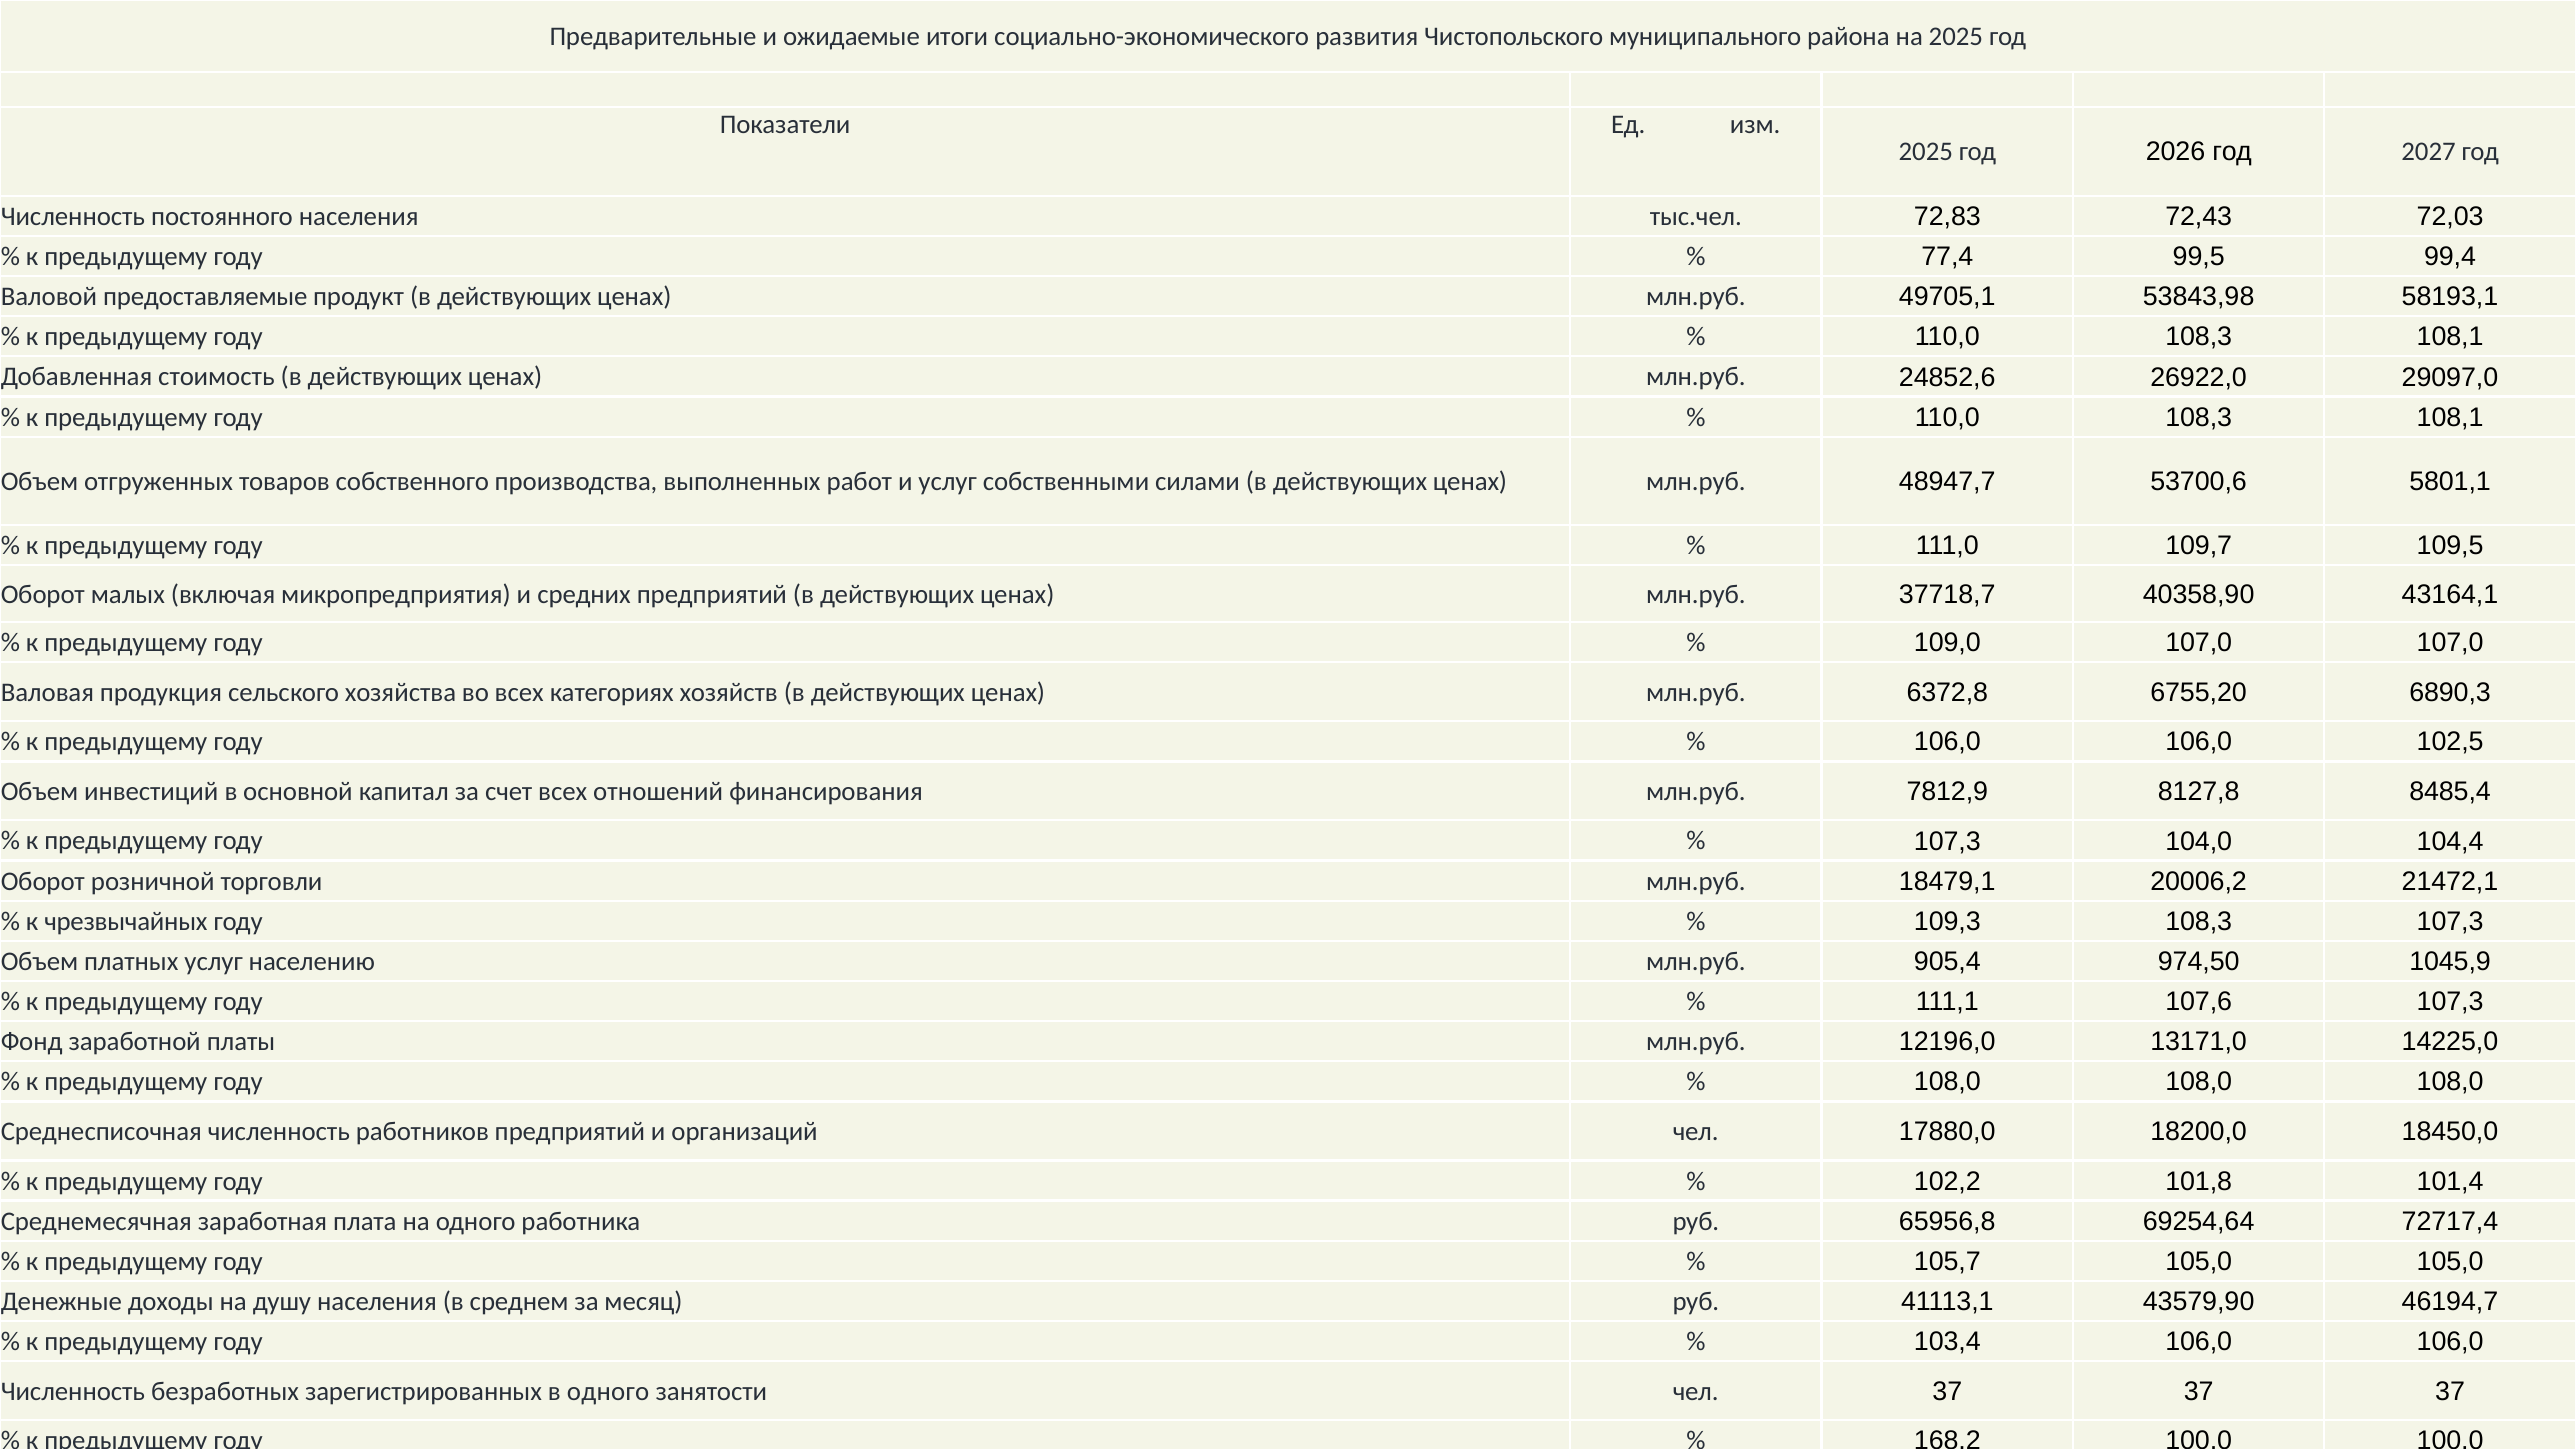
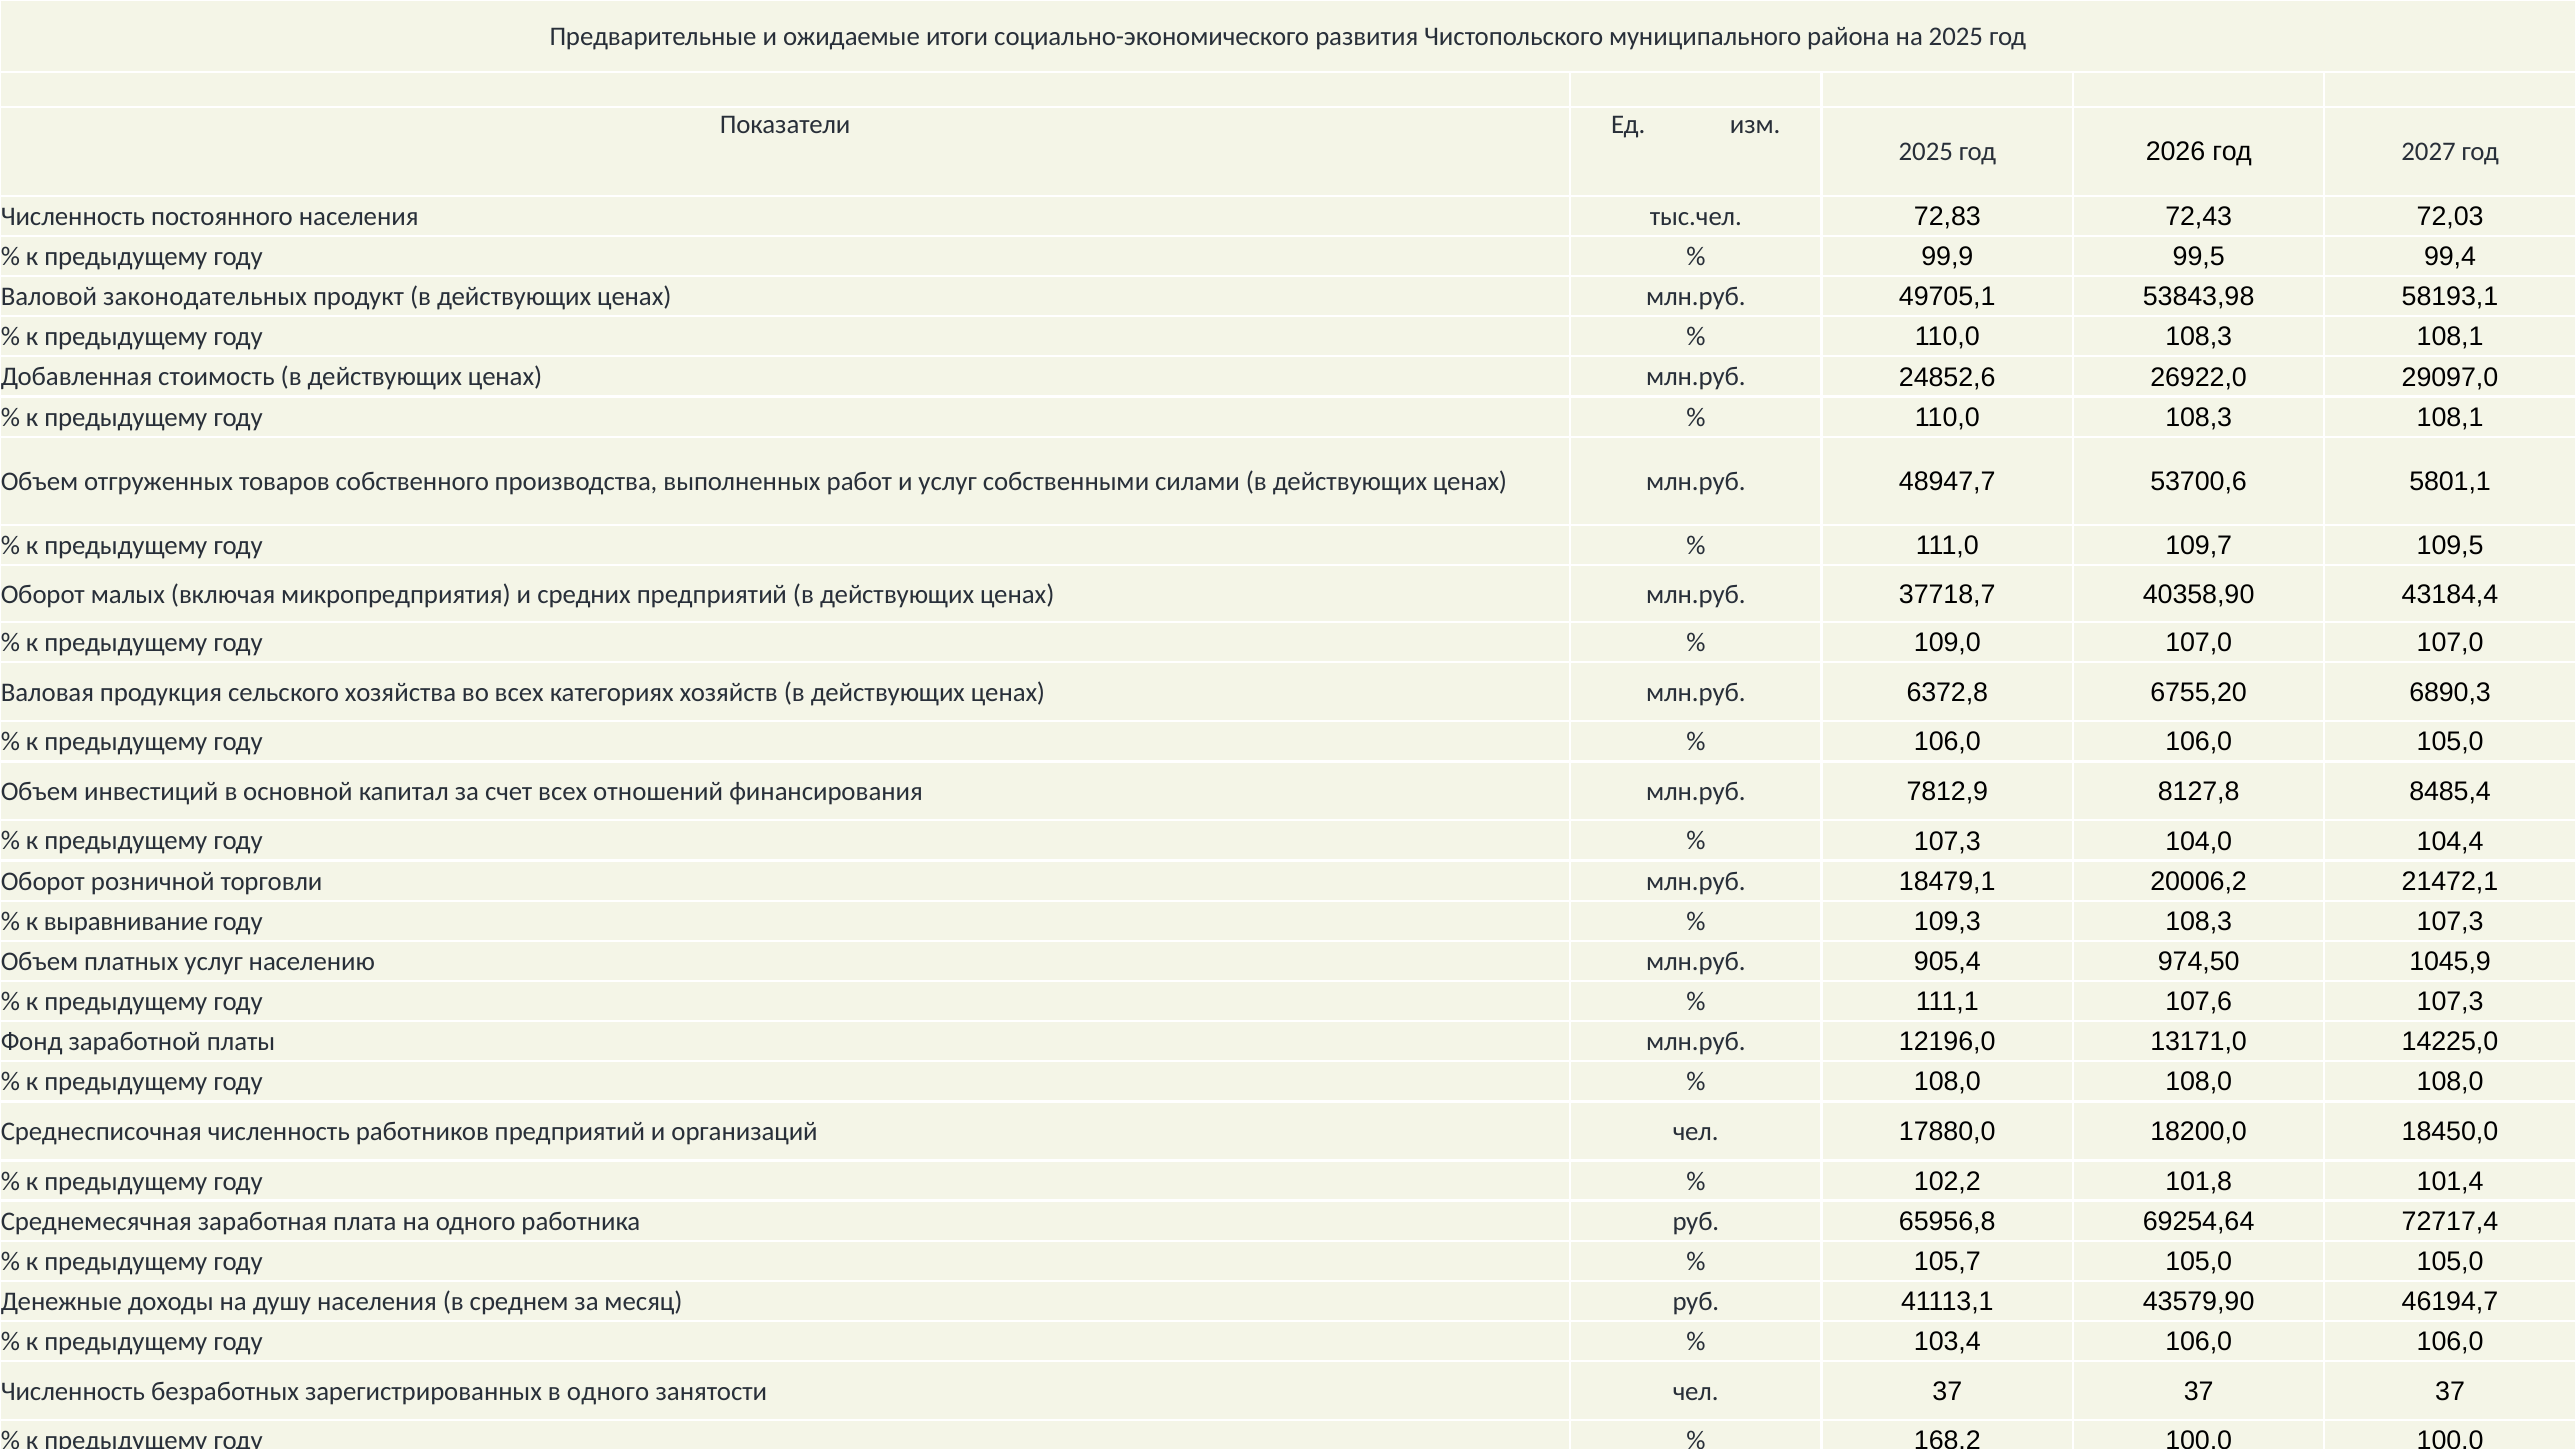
77,4: 77,4 -> 99,9 (1947, 257)
предоставляемые: предоставляемые -> законодательных (205, 297)
43164,1: 43164,1 -> 43184,4 (2450, 594)
106,0 102,5: 102,5 -> 105,0 (2450, 742)
чрезвычайных: чрезвычайных -> выравнивание (126, 921)
